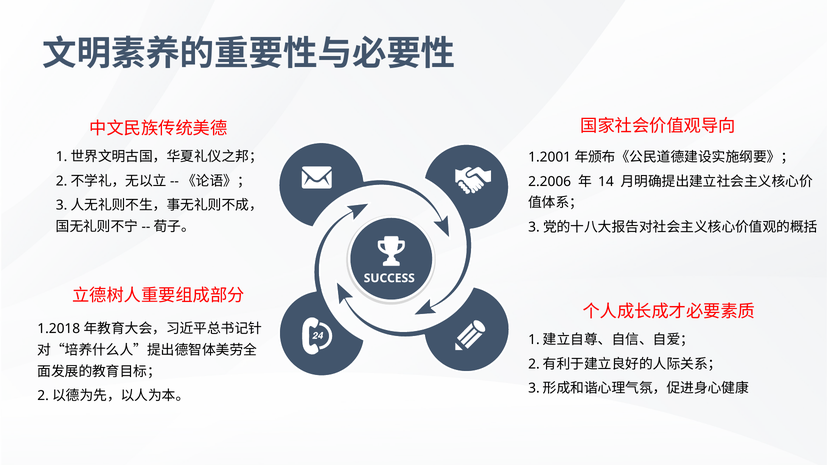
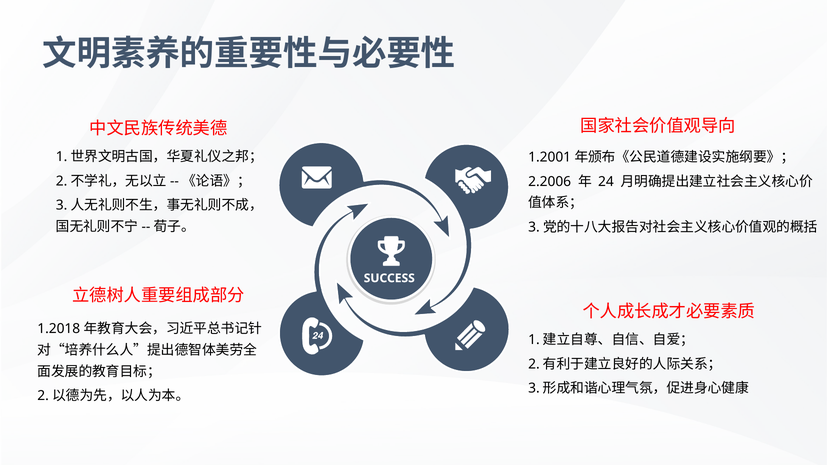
14: 14 -> 24 (606, 182)
